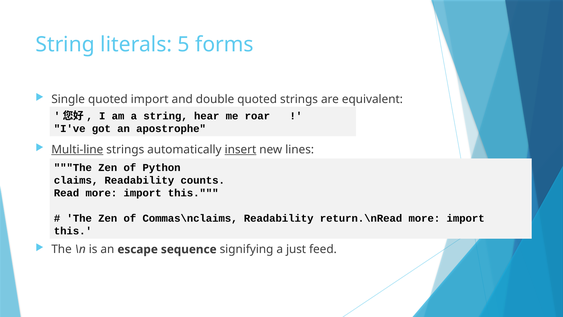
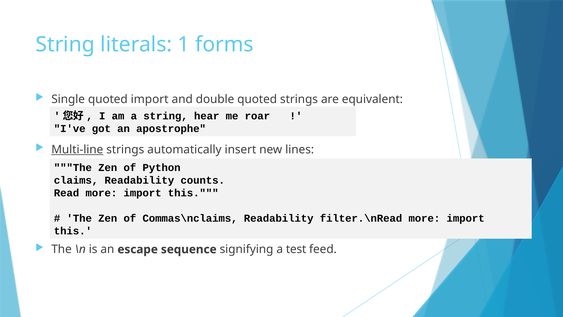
5: 5 -> 1 (184, 44)
insert underline: present -> none (240, 149)
return.\nRead: return.\nRead -> filter.\nRead (361, 218)
just: just -> test (296, 249)
